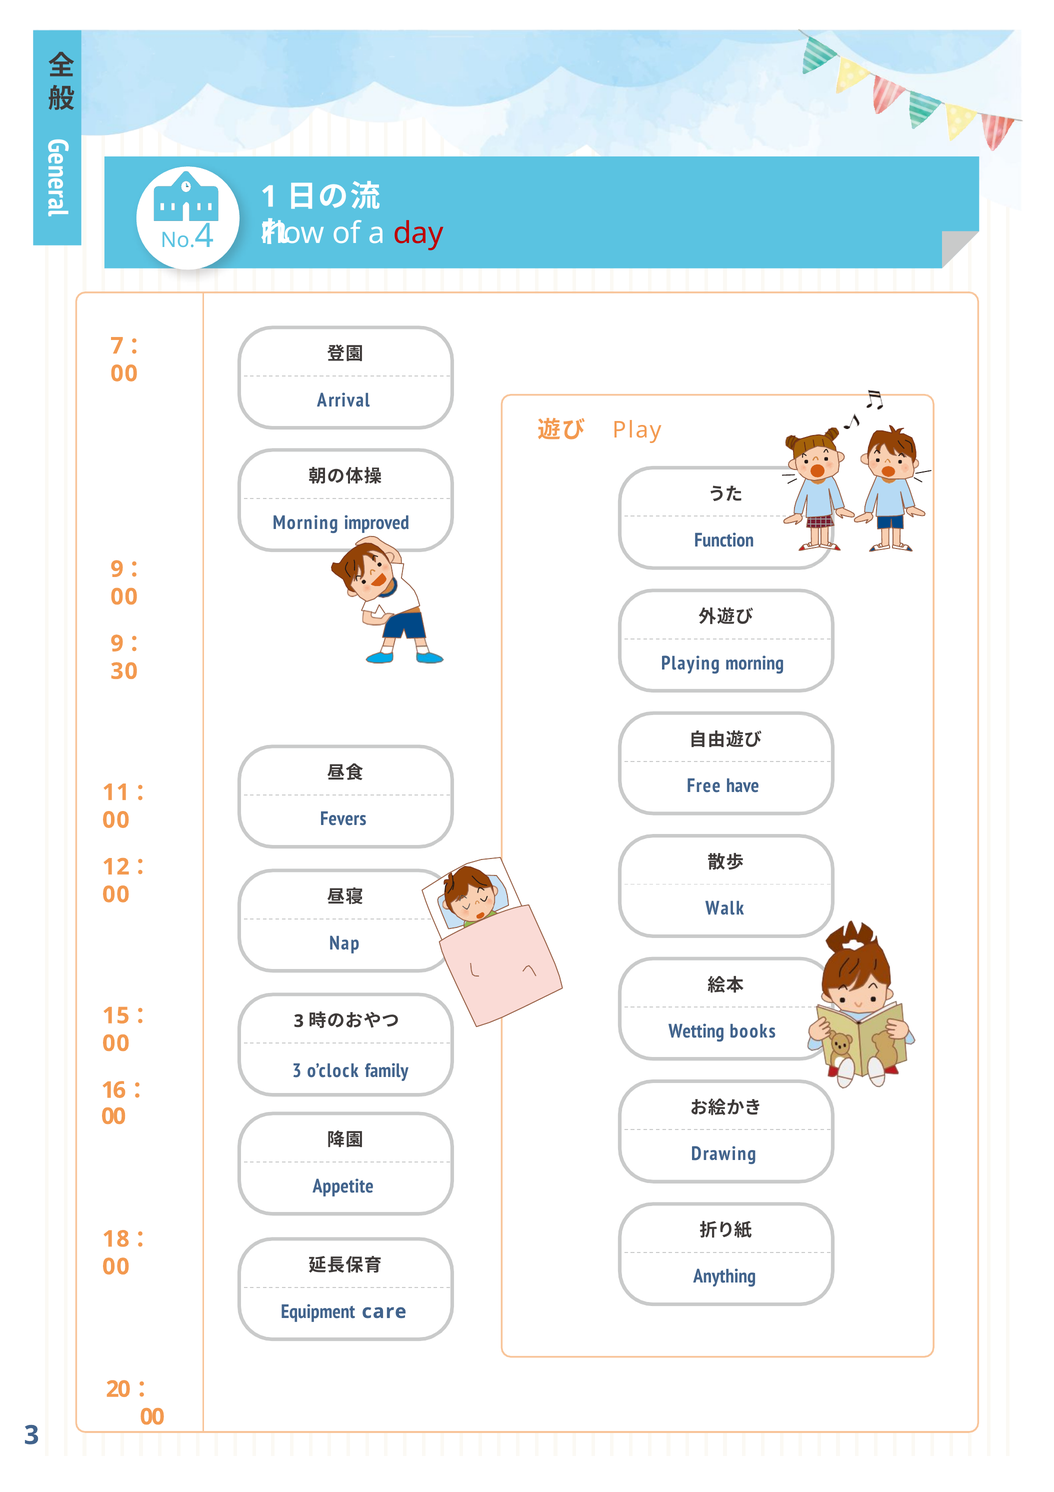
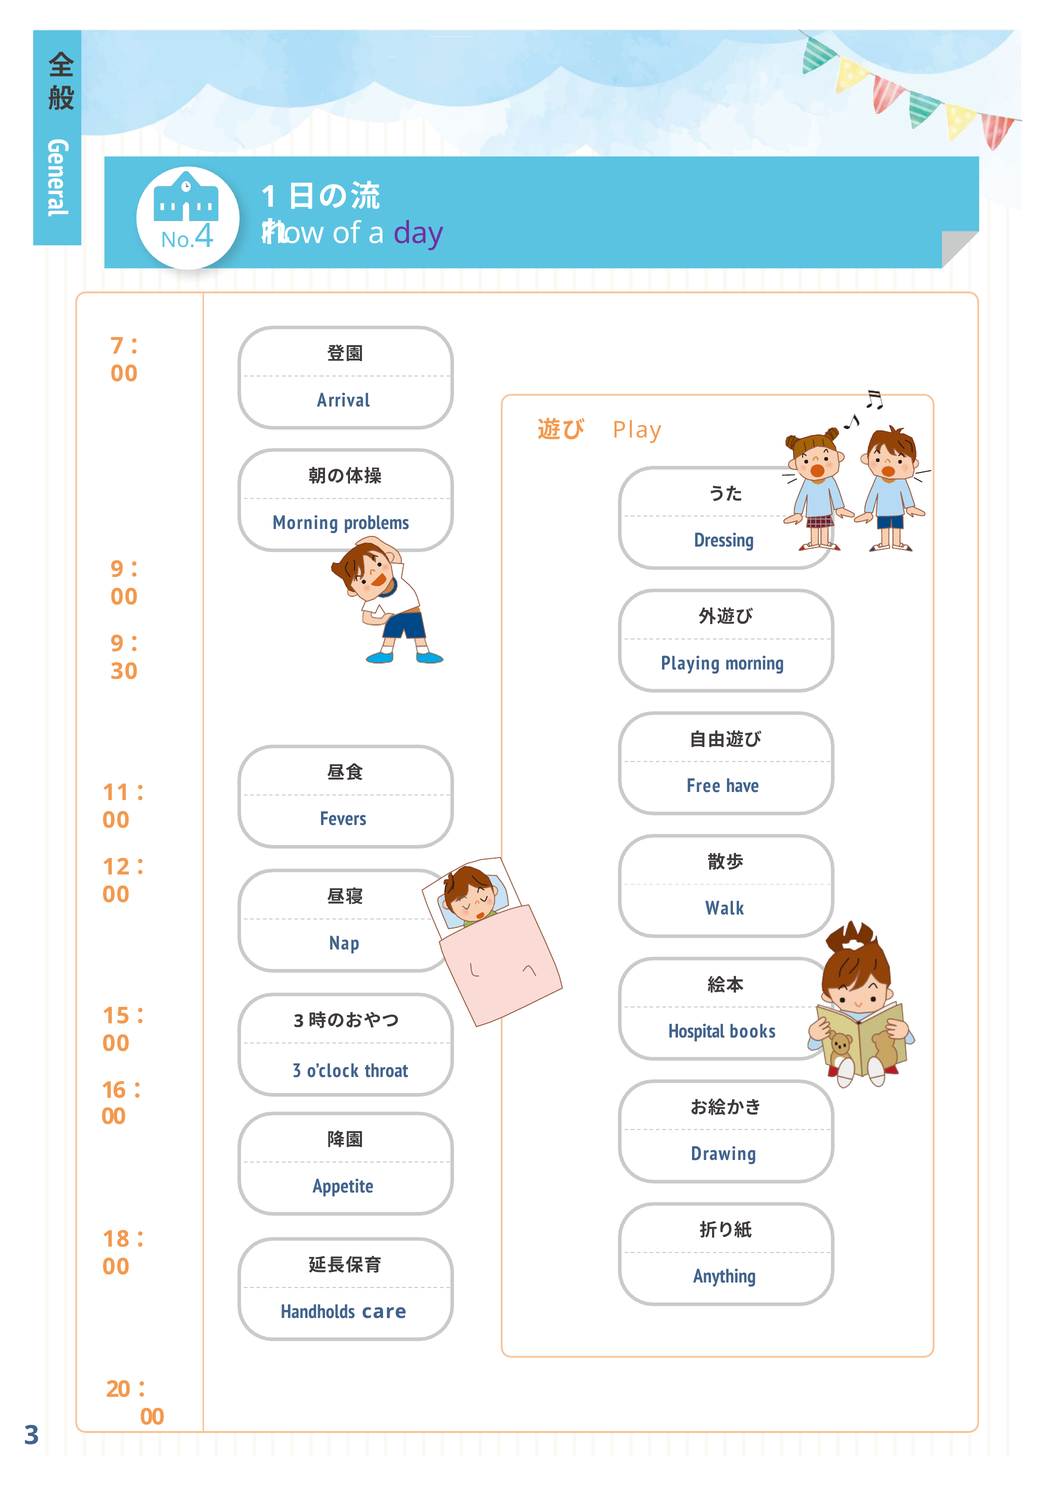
day colour: red -> purple (418, 233)
improved: improved -> problems (377, 522)
Function: Function -> Dressing (724, 540)
Wetting: Wetting -> Hospital (697, 1031)
family: family -> throat (387, 1070)
Equipment: Equipment -> Handholds (318, 1311)
